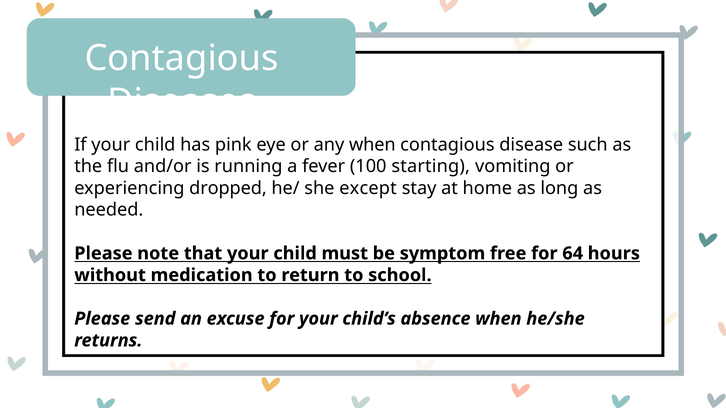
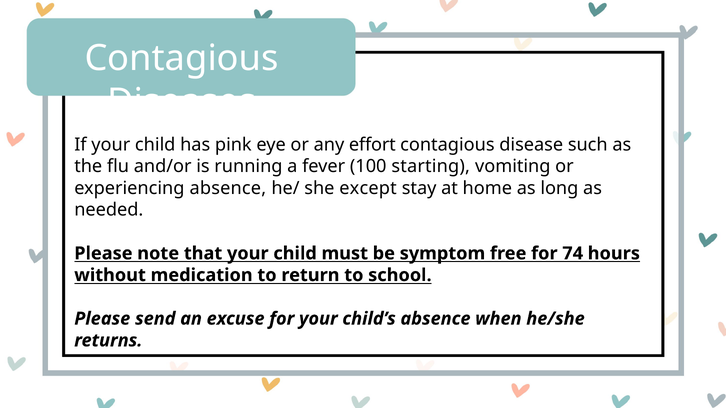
any when: when -> effort (372, 145)
experiencing dropped: dropped -> absence (228, 188)
64: 64 -> 74 (573, 254)
